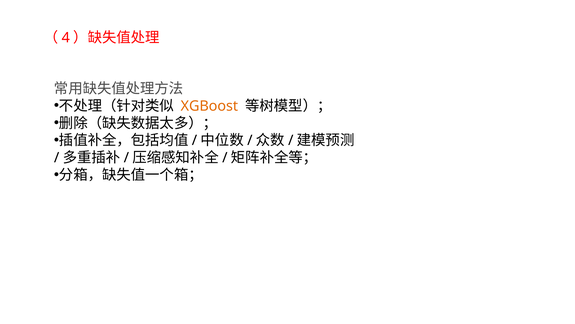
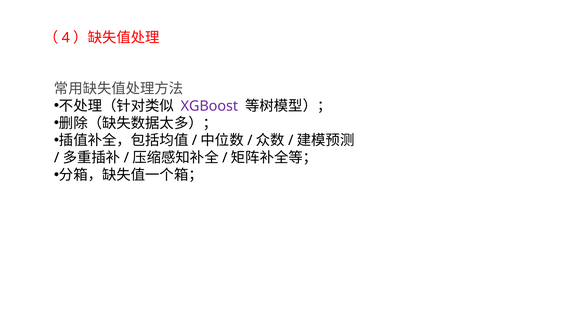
XGBoost colour: orange -> purple (209, 106)
